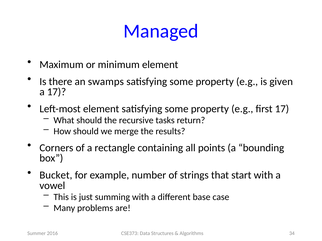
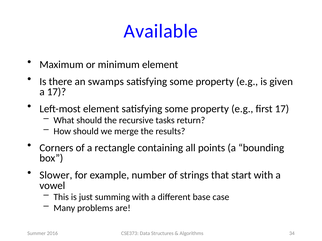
Managed: Managed -> Available (161, 31)
Bucket: Bucket -> Slower (56, 176)
